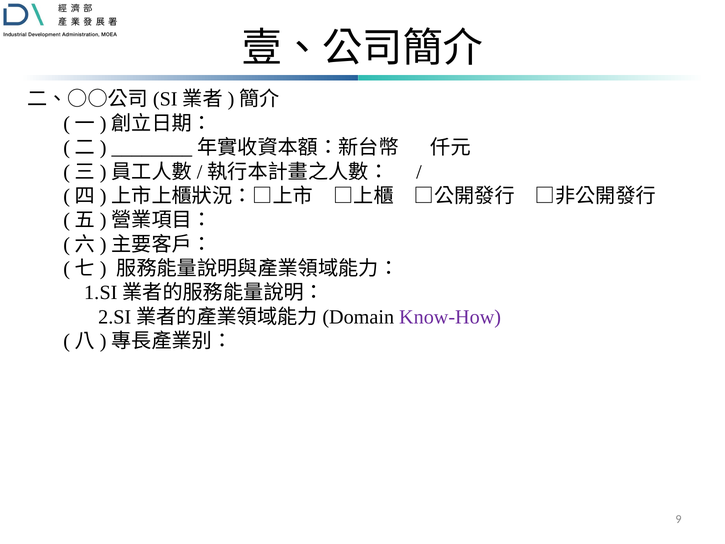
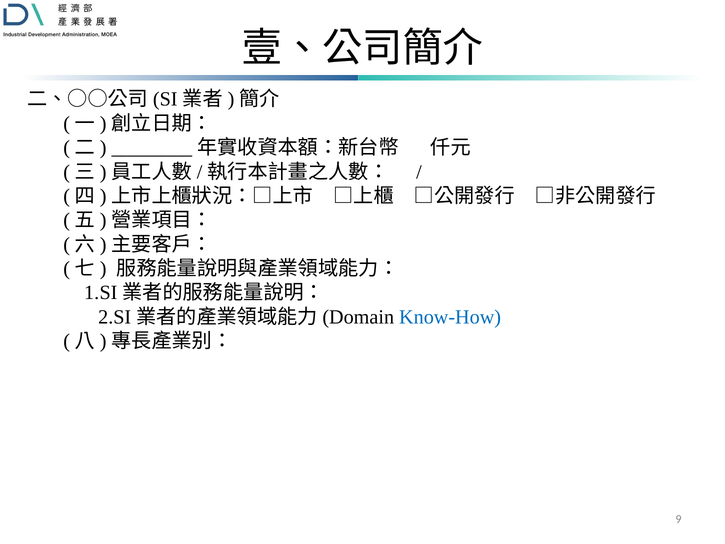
Know-How colour: purple -> blue (450, 317)
